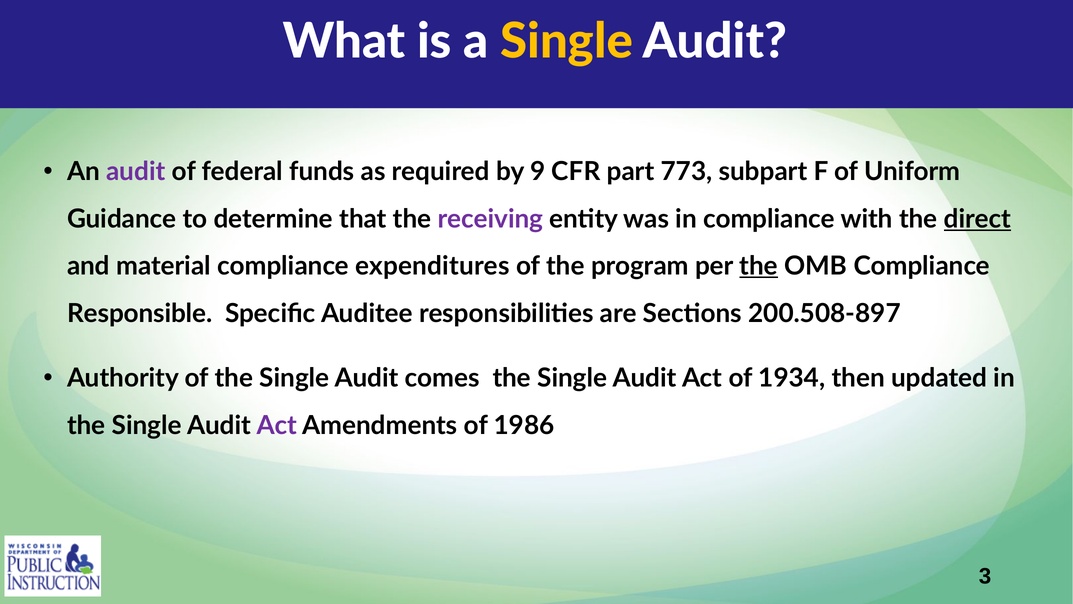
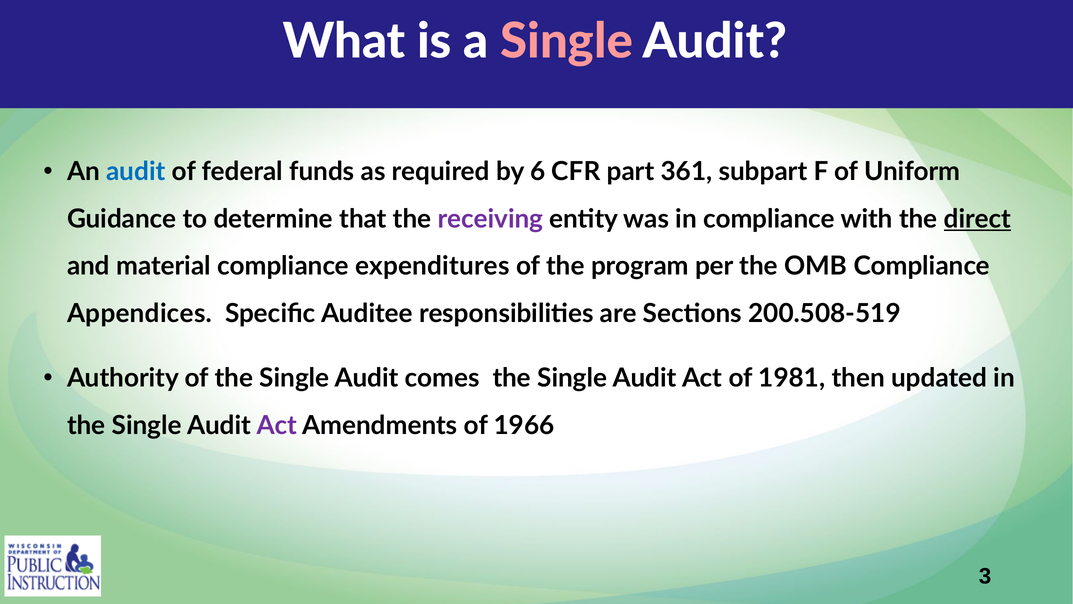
Single colour: yellow -> pink (567, 42)
audit colour: purple -> blue (136, 172)
9: 9 -> 6 (538, 172)
773: 773 -> 361 (687, 172)
the underline: present -> none (759, 266)
Responsible: Responsible -> Appendices (140, 313)
200.508-897: 200.508-897 -> 200.508-519 (824, 313)
1934: 1934 -> 1981 (792, 378)
1986: 1986 -> 1966 (524, 425)
